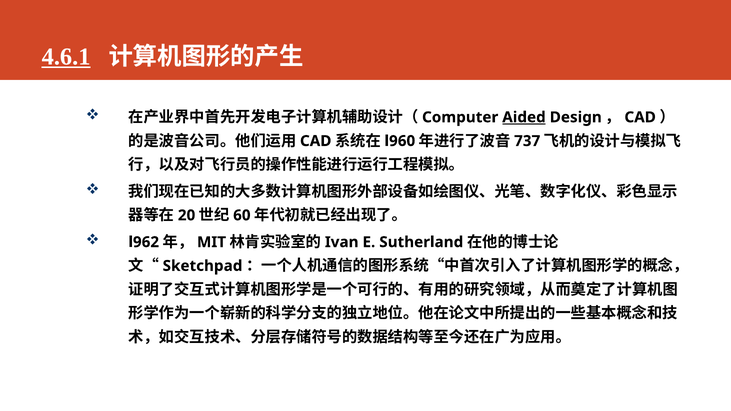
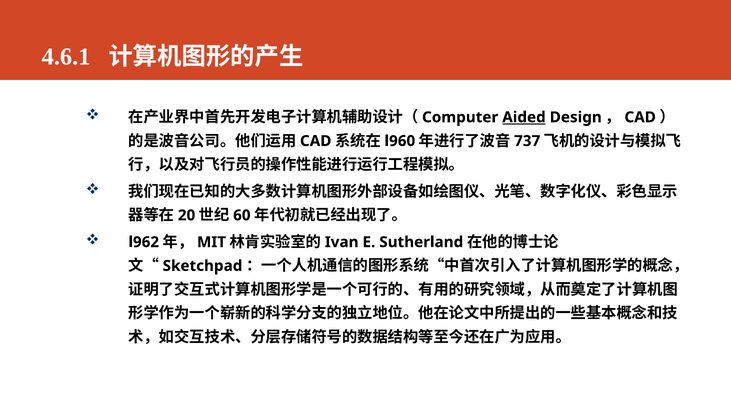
4.6.1 underline: present -> none (66, 57)
